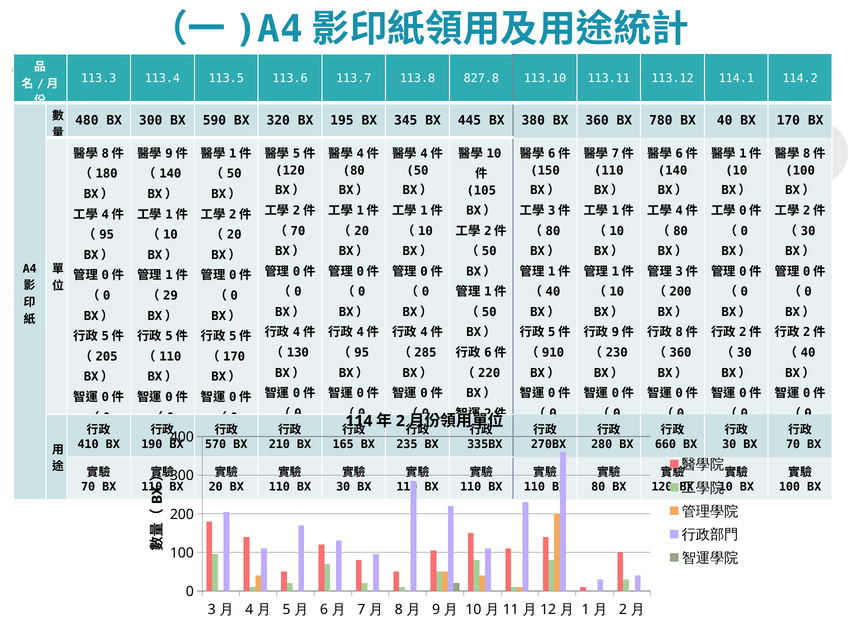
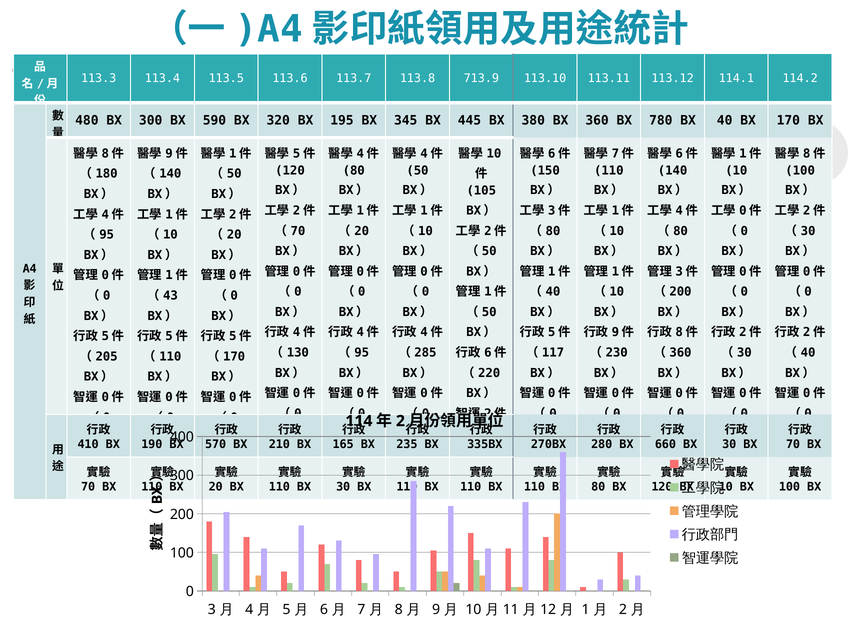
827.8: 827.8 -> 713.9 (481, 78)
29: 29 -> 43 (170, 296)
910: 910 -> 117 (553, 353)
